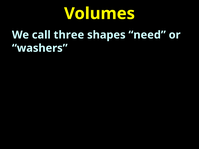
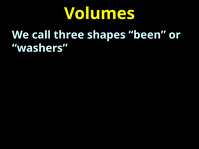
need: need -> been (147, 35)
